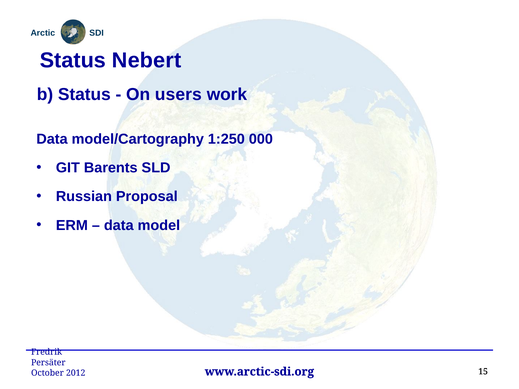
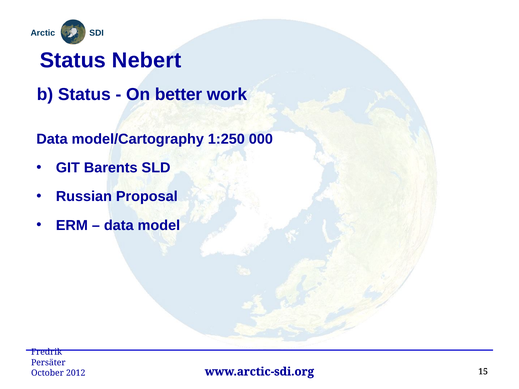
users: users -> better (179, 94)
